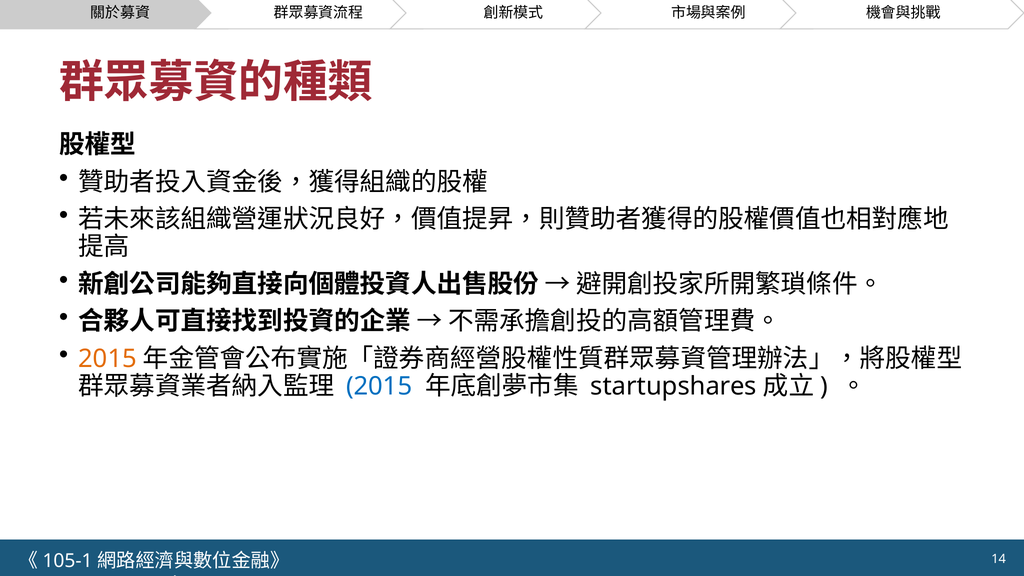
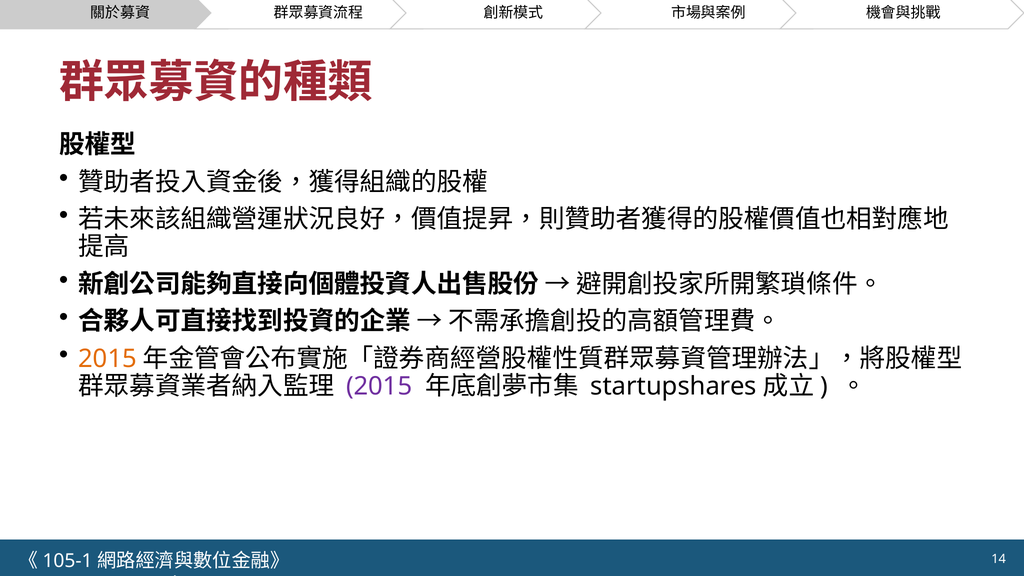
2015 colour: blue -> purple (379, 386)
